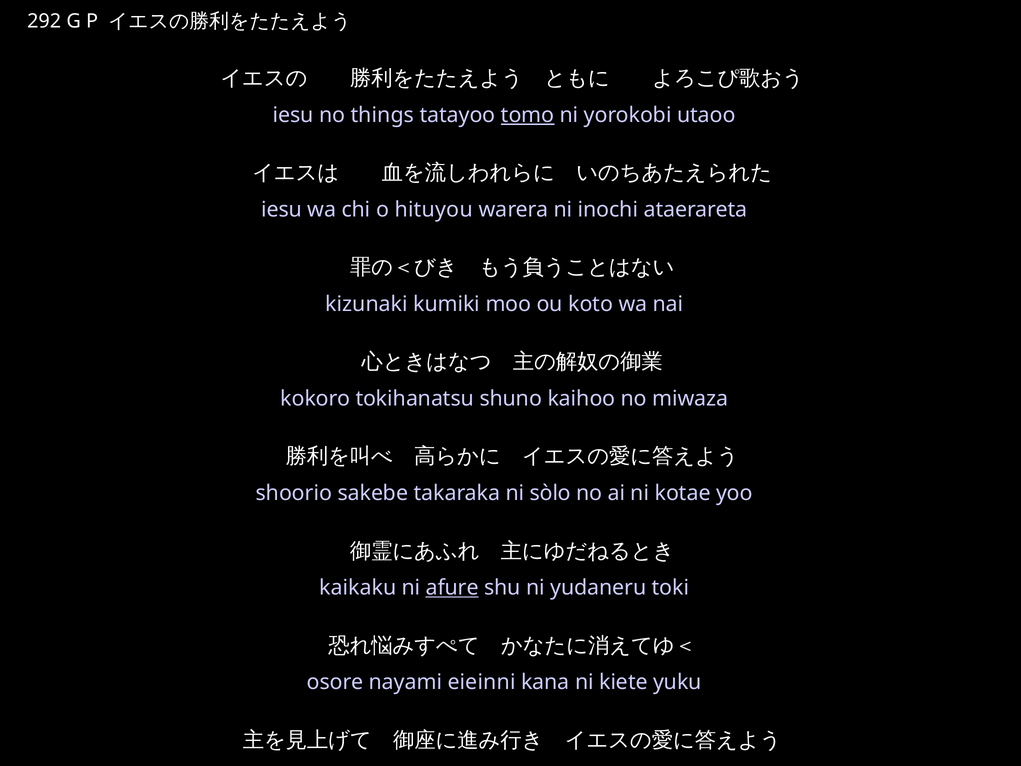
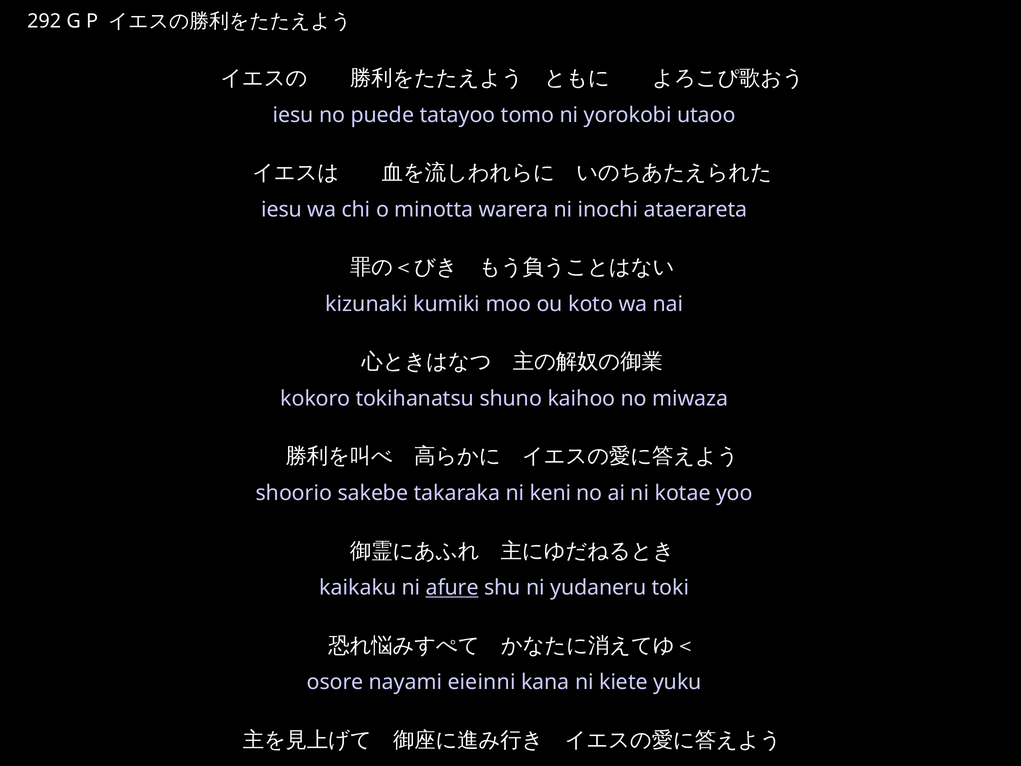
things: things -> puede (382, 115)
tomo underline: present -> none (528, 115)
hituyou: hituyou -> minotta (434, 209)
sòlo: sòlo -> keni (550, 493)
